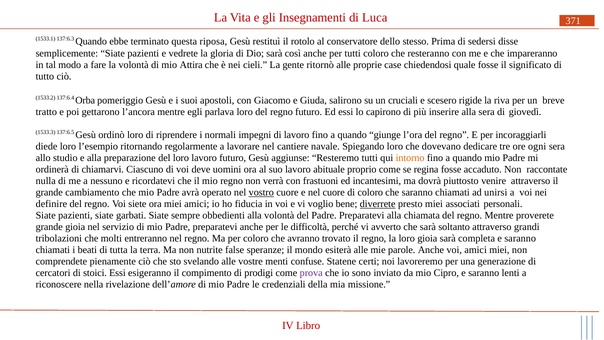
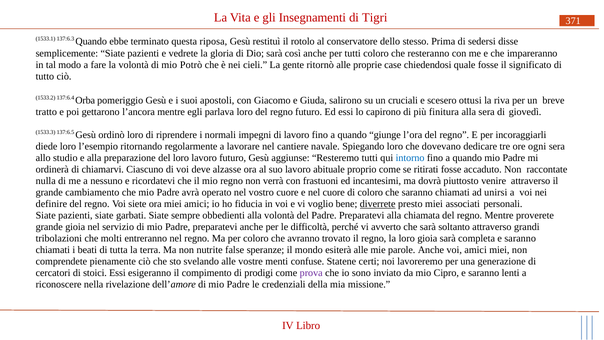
Luca: Luca -> Tigri (375, 18)
Attira: Attira -> Potrò (191, 65)
rigide: rigide -> ottusi (470, 100)
inserire: inserire -> finitura (444, 112)
intorno colour: orange -> blue (410, 158)
uomini: uomini -> alzasse (227, 170)
regina: regina -> ritirati (426, 170)
vostro underline: present -> none (261, 192)
